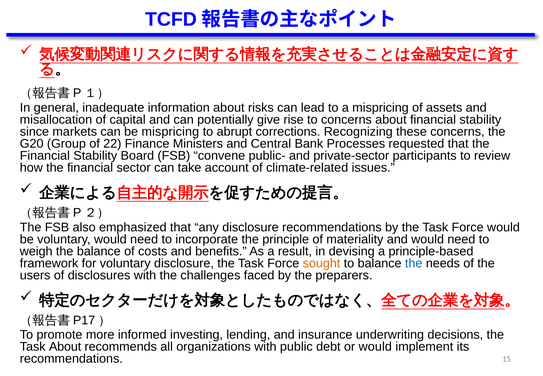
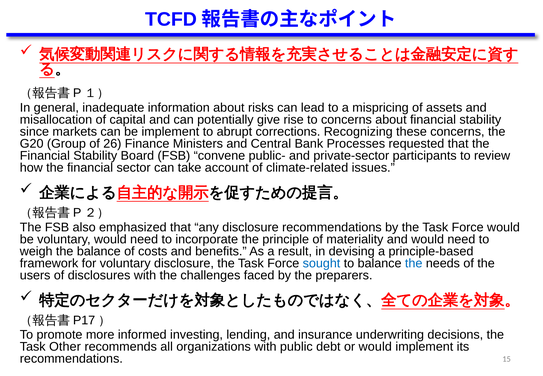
be mispricing: mispricing -> implement (170, 132)
22: 22 -> 26 (112, 144)
sought colour: orange -> blue (321, 263)
Task About: About -> Other (65, 347)
